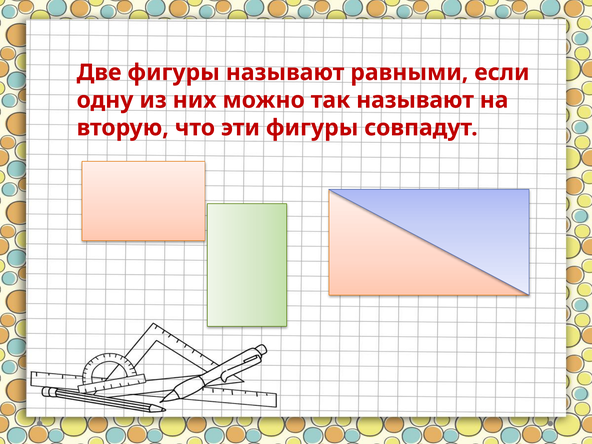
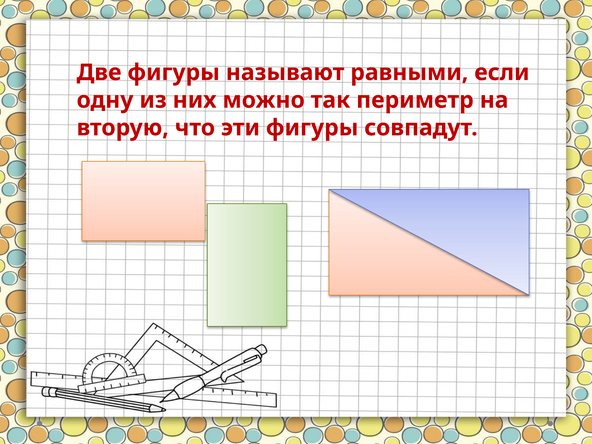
так называют: называют -> периметр (415, 100)
